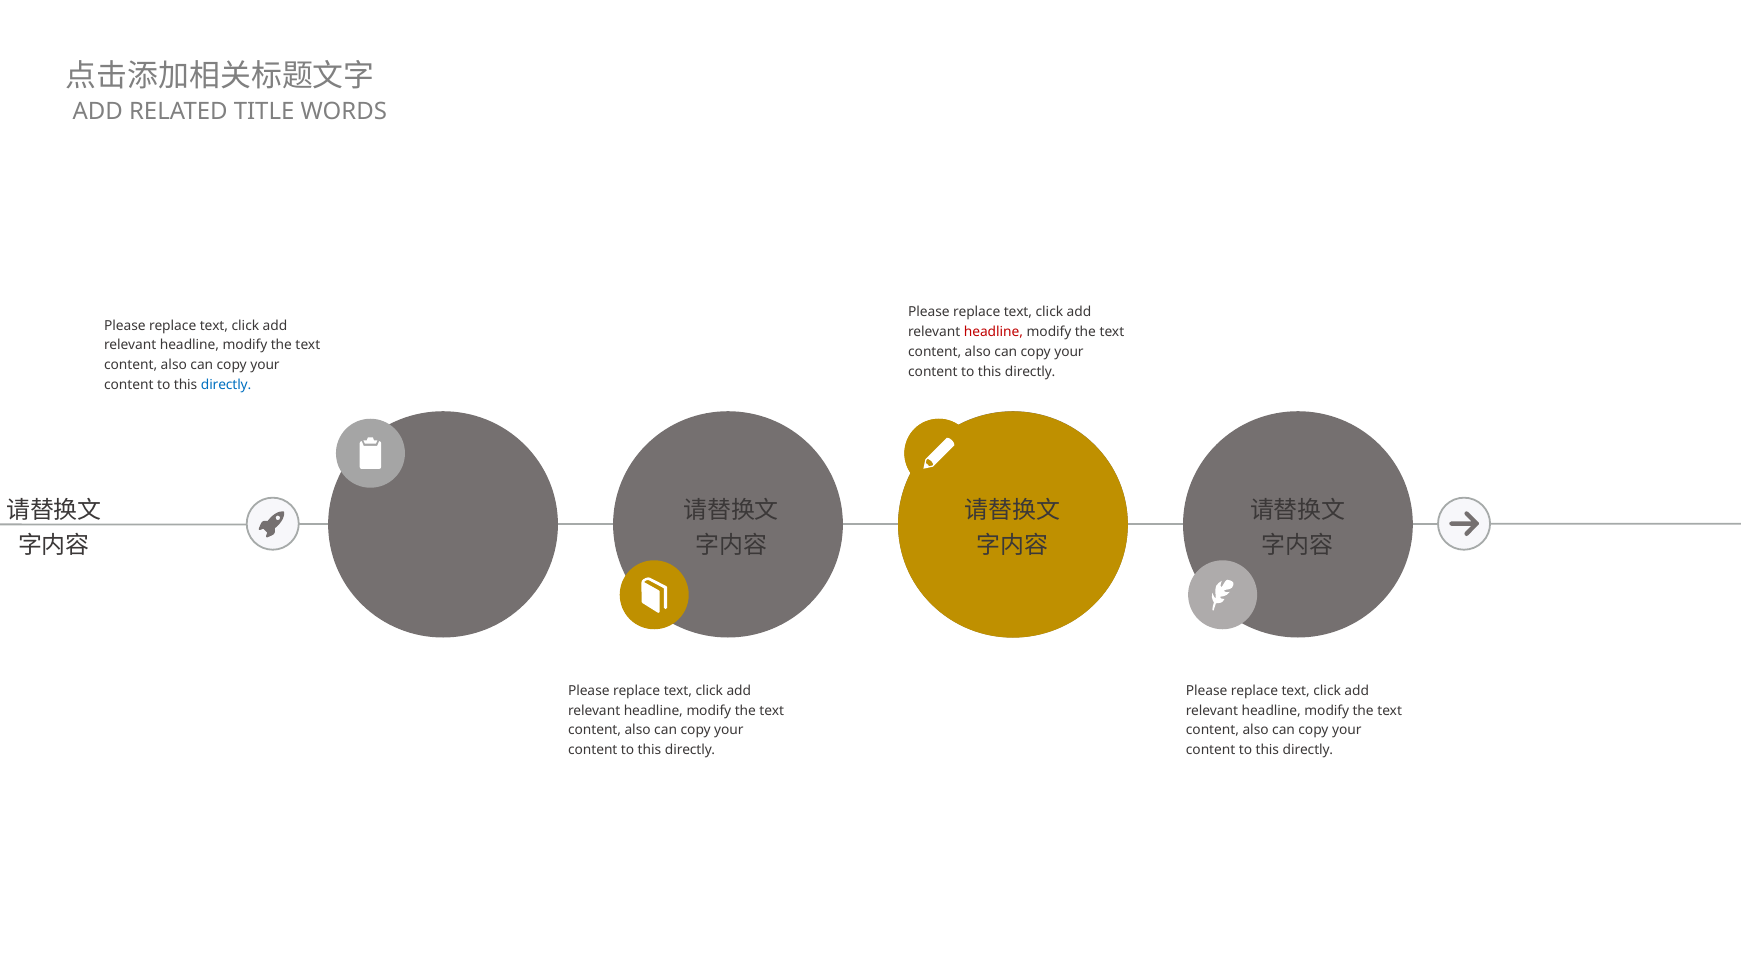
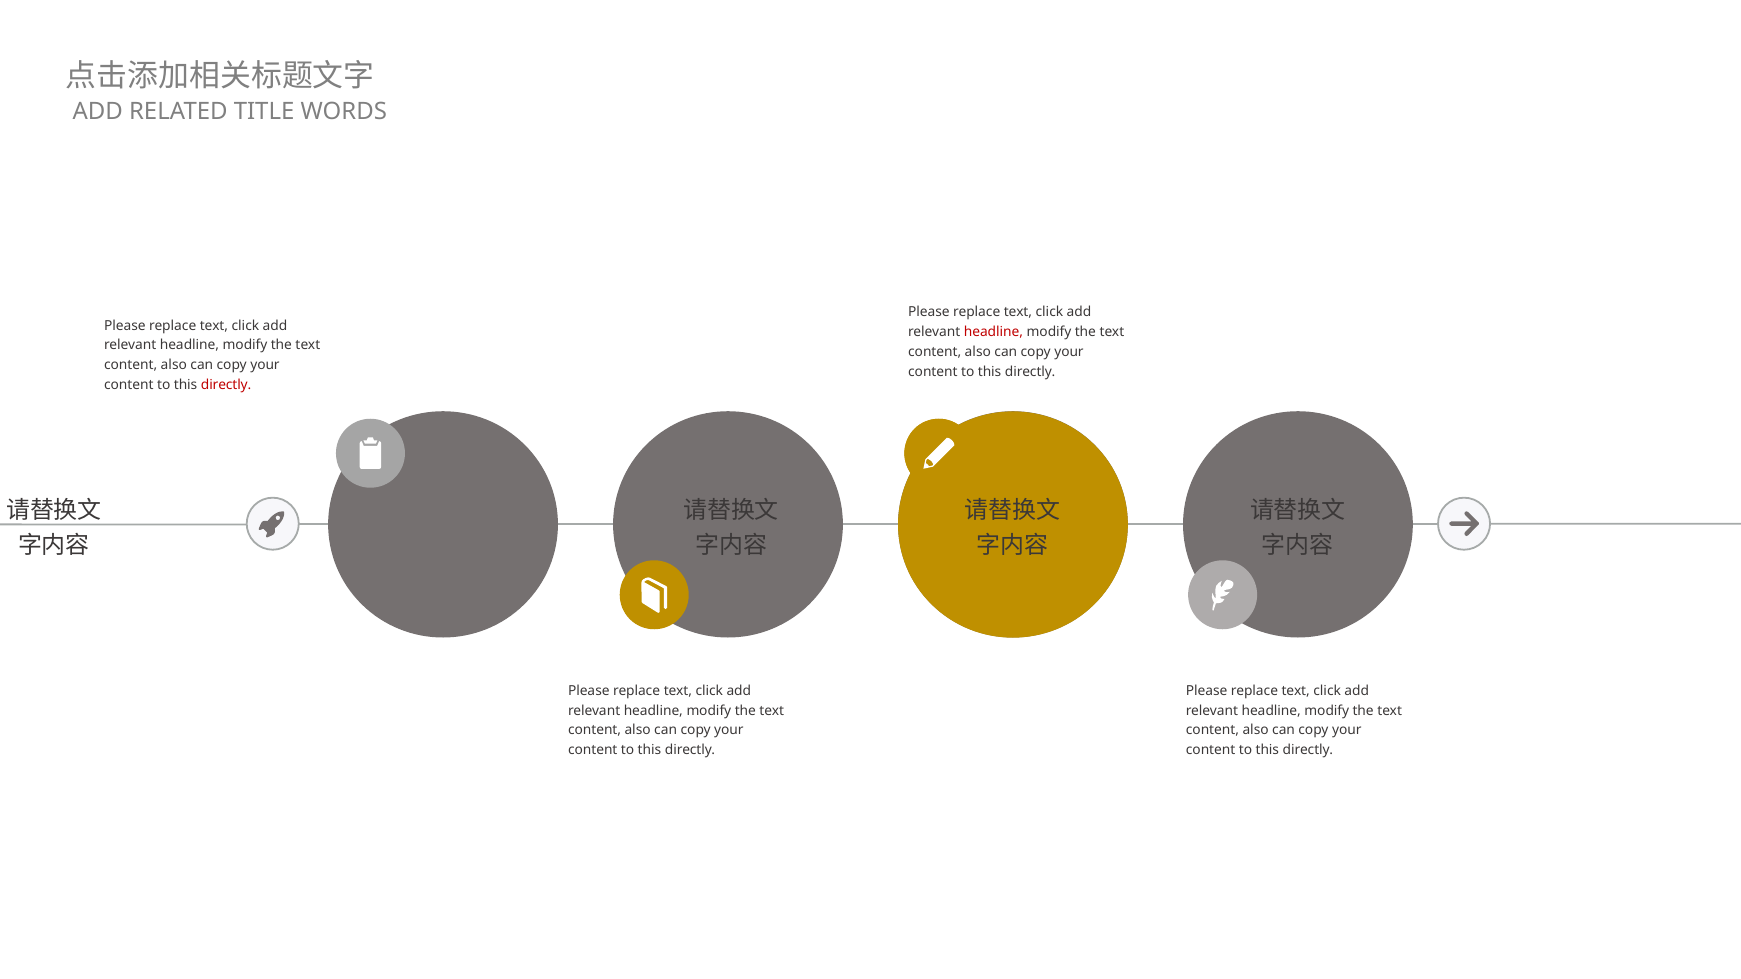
directly colour: blue -> red (226, 385)
